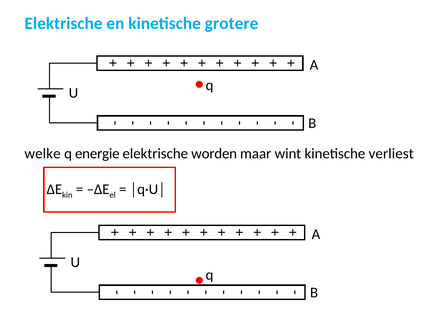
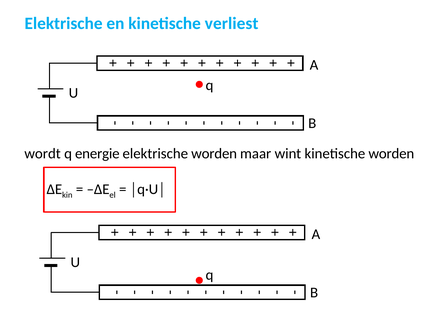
grotere: grotere -> verliest (232, 23)
welke: welke -> wordt (43, 153)
kinetische verliest: verliest -> worden (391, 153)
